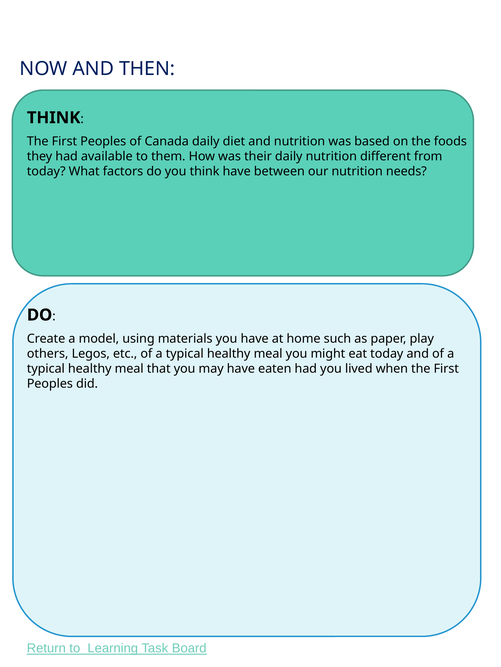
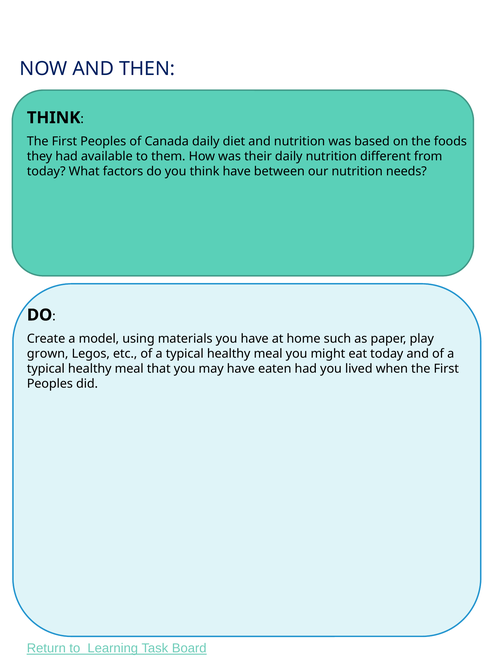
others: others -> grown (48, 354)
